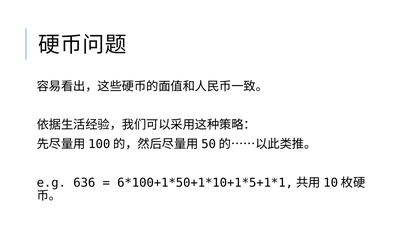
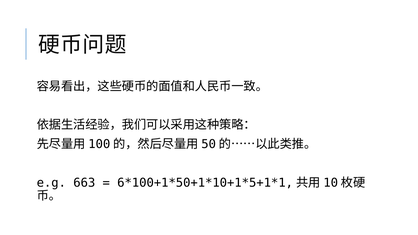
636: 636 -> 663 (84, 183)
